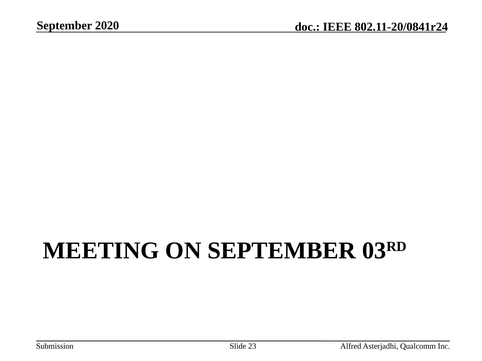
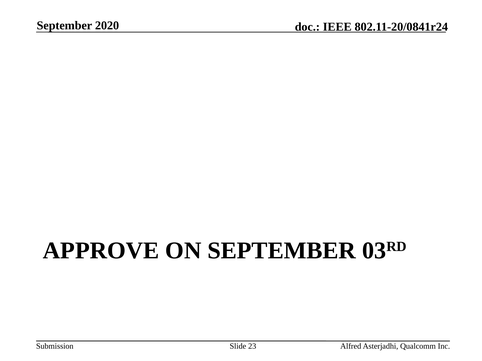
MEETING: MEETING -> APPROVE (101, 251)
